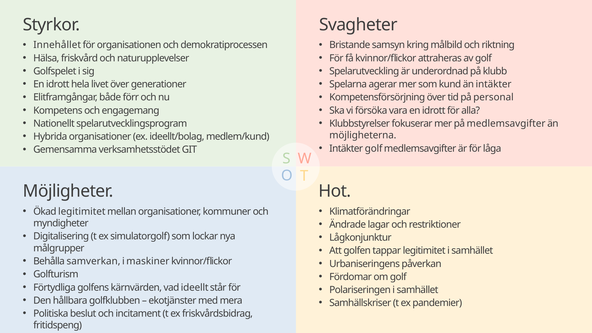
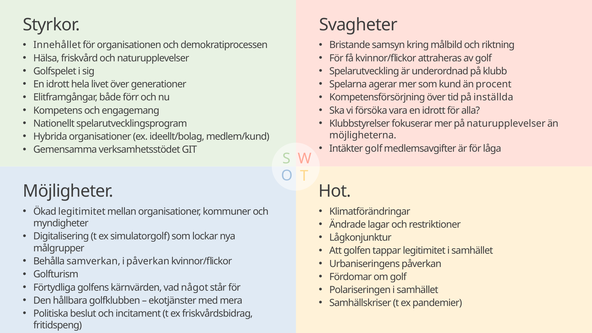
än intäkter: intäkter -> procent (494, 84)
personal: personal -> inställda (493, 97)
på medlemsavgifter: medlemsavgifter -> naturupplevelser (506, 124)
i maskiner: maskiner -> påverkan (148, 261)
ideellt: ideellt -> något (195, 287)
